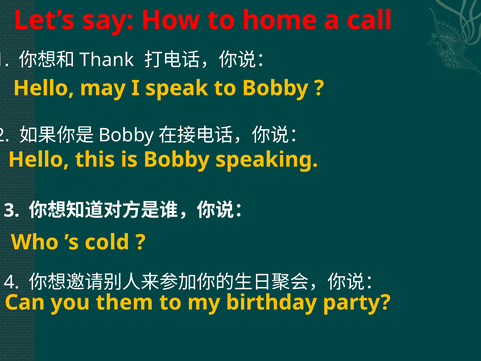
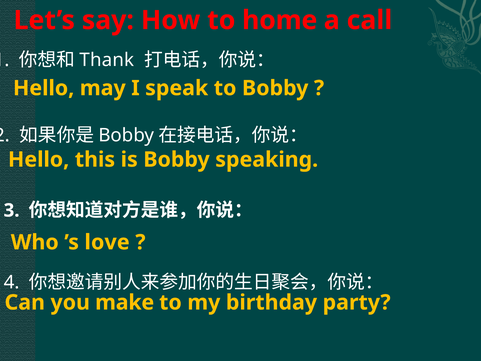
cold: cold -> love (107, 242)
them: them -> make (125, 302)
